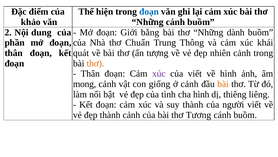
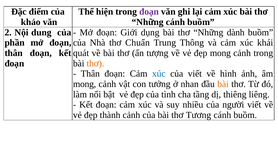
đoạn colour: blue -> purple (149, 12)
bằng: bằng -> dụng (150, 32)
đẹp nhiên: nhiên -> mong (220, 53)
xúc colour: purple -> blue (159, 73)
giống: giống -> tưởng (160, 84)
ở cảnh: cảnh -> nhan (190, 84)
cha hình: hình -> tầng (201, 94)
suy thành: thành -> nhiều (193, 104)
